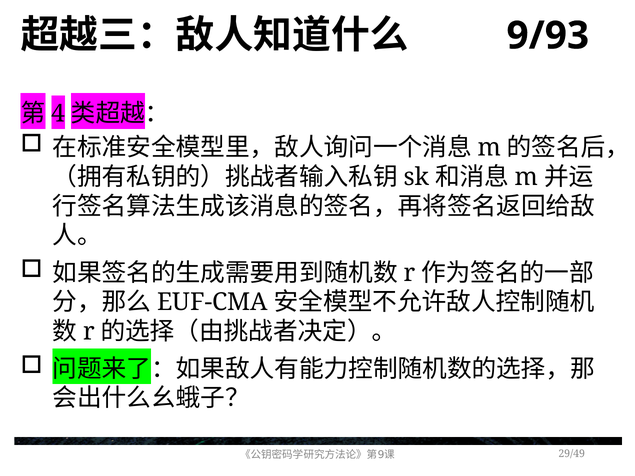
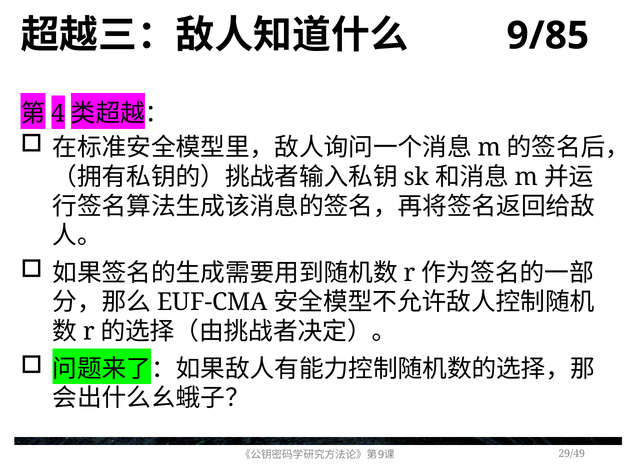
9/93: 9/93 -> 9/85 (548, 36)
